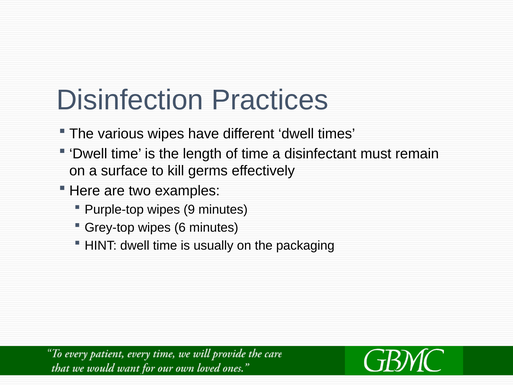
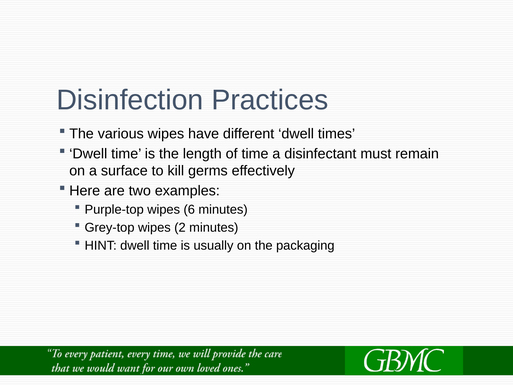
9: 9 -> 6 (189, 209)
6: 6 -> 2 (180, 227)
